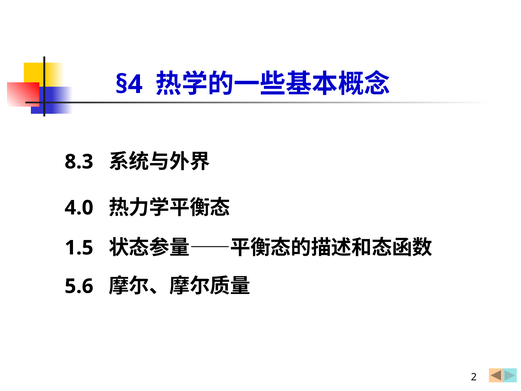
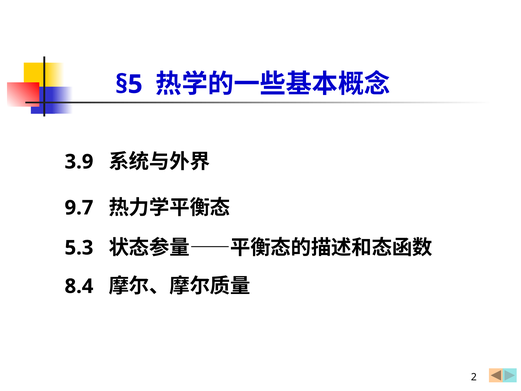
§4: §4 -> §5 (129, 84)
8.3: 8.3 -> 3.9 (79, 162)
4.0: 4.0 -> 9.7 (79, 208)
1.5: 1.5 -> 5.3 (79, 248)
5.6: 5.6 -> 8.4 (79, 286)
